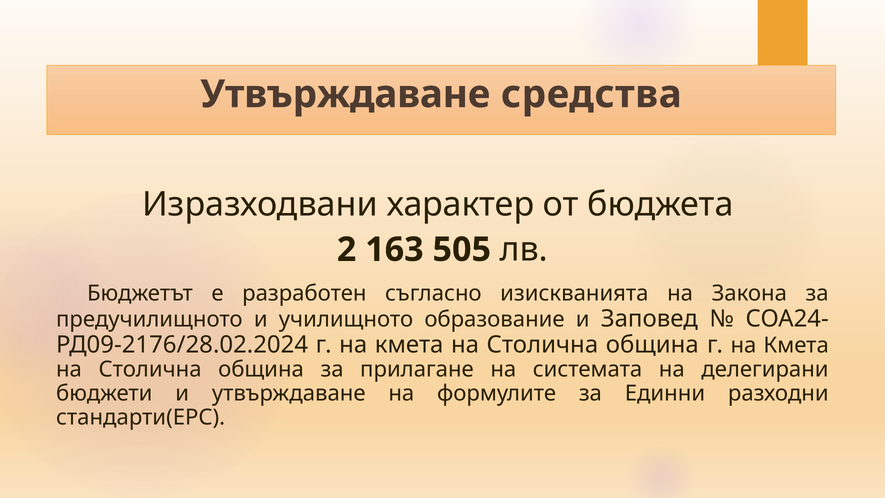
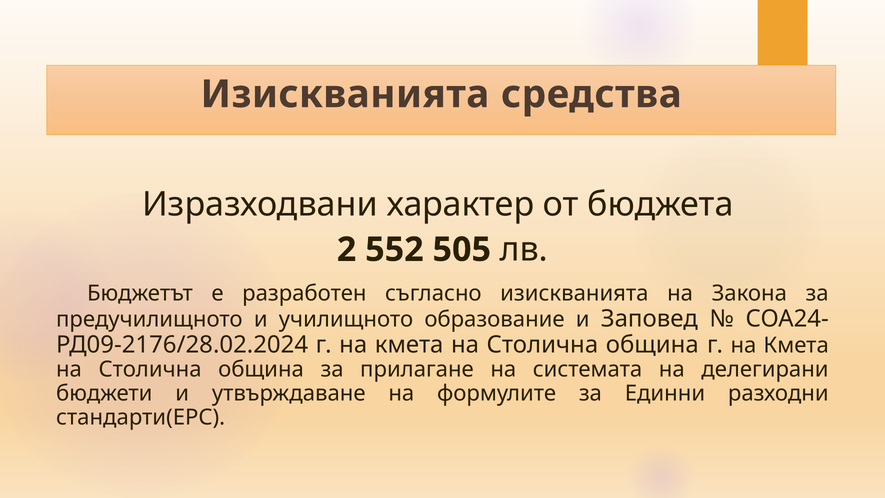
Утвърждаване: Утвърждаване -> Изискванията (345, 94)
163: 163 -> 552 (394, 250)
